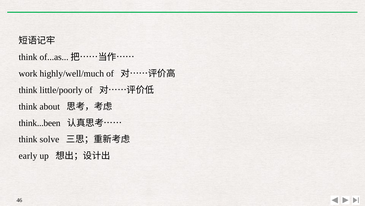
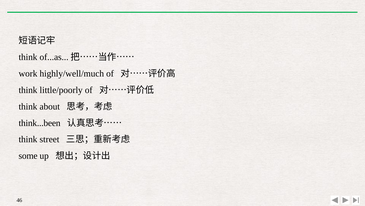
solve: solve -> street (50, 139)
early: early -> some (28, 155)
